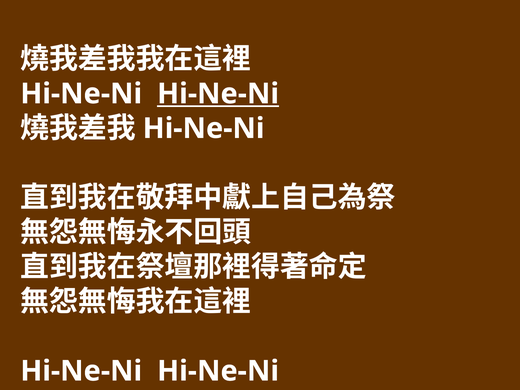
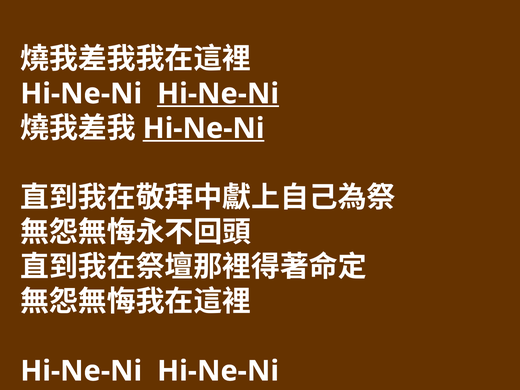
Hi-Ne-Ni underline: none -> present (204, 128)
